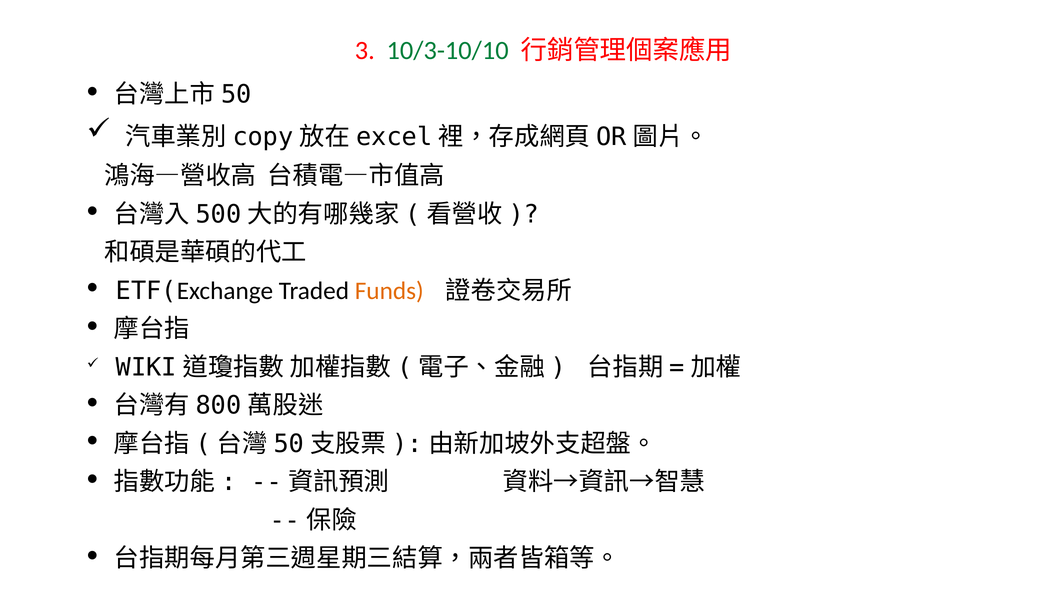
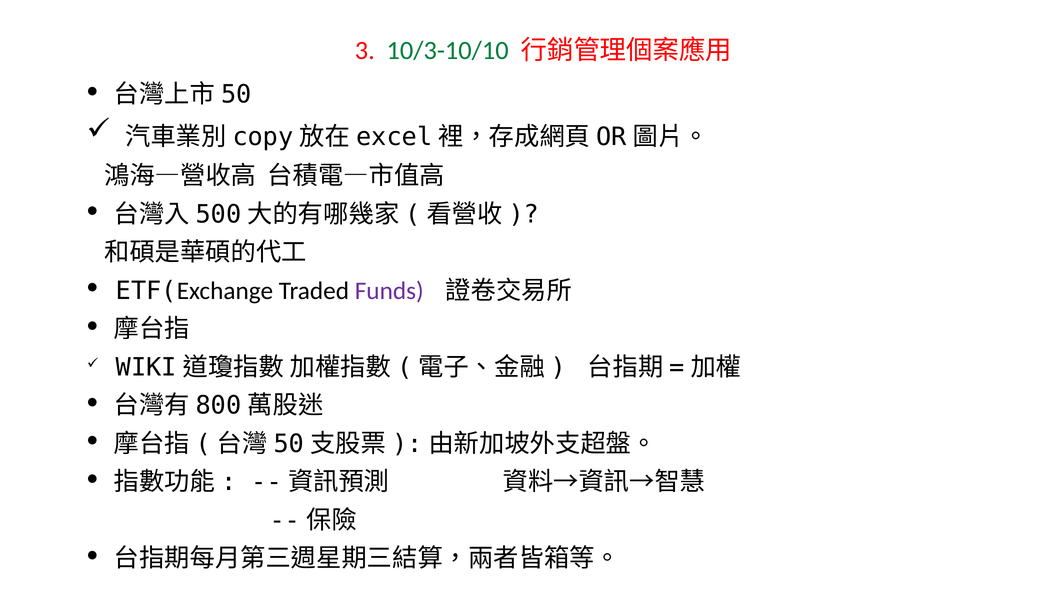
Funds colour: orange -> purple (389, 291)
